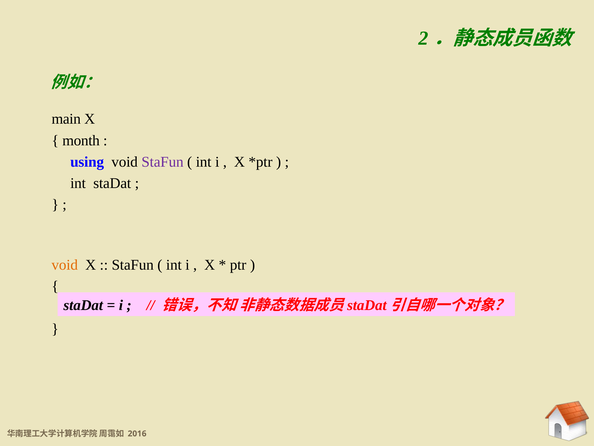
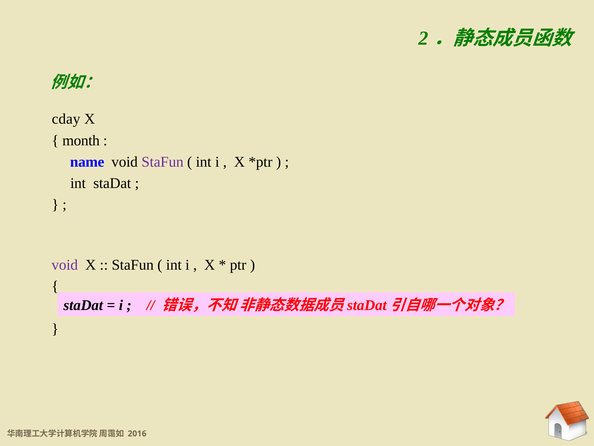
main: main -> cday (66, 119)
using: using -> name (87, 162)
void colour: orange -> purple (65, 265)
